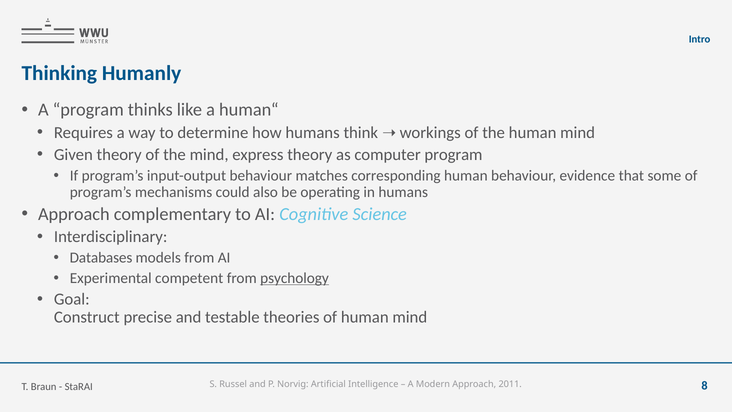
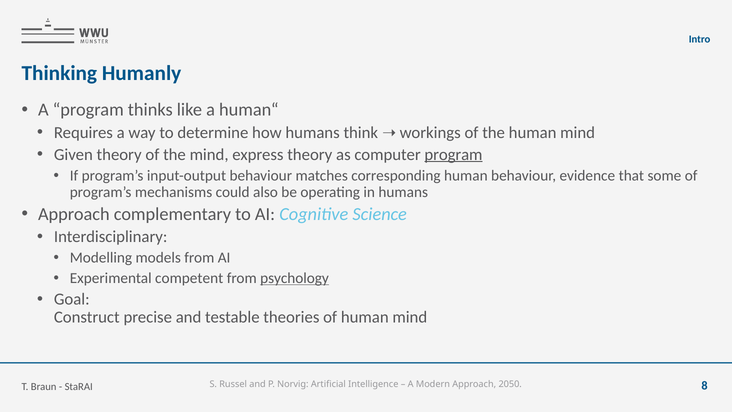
program underline: none -> present (453, 154)
Databases: Databases -> Modelling (101, 258)
2011: 2011 -> 2050 (510, 384)
